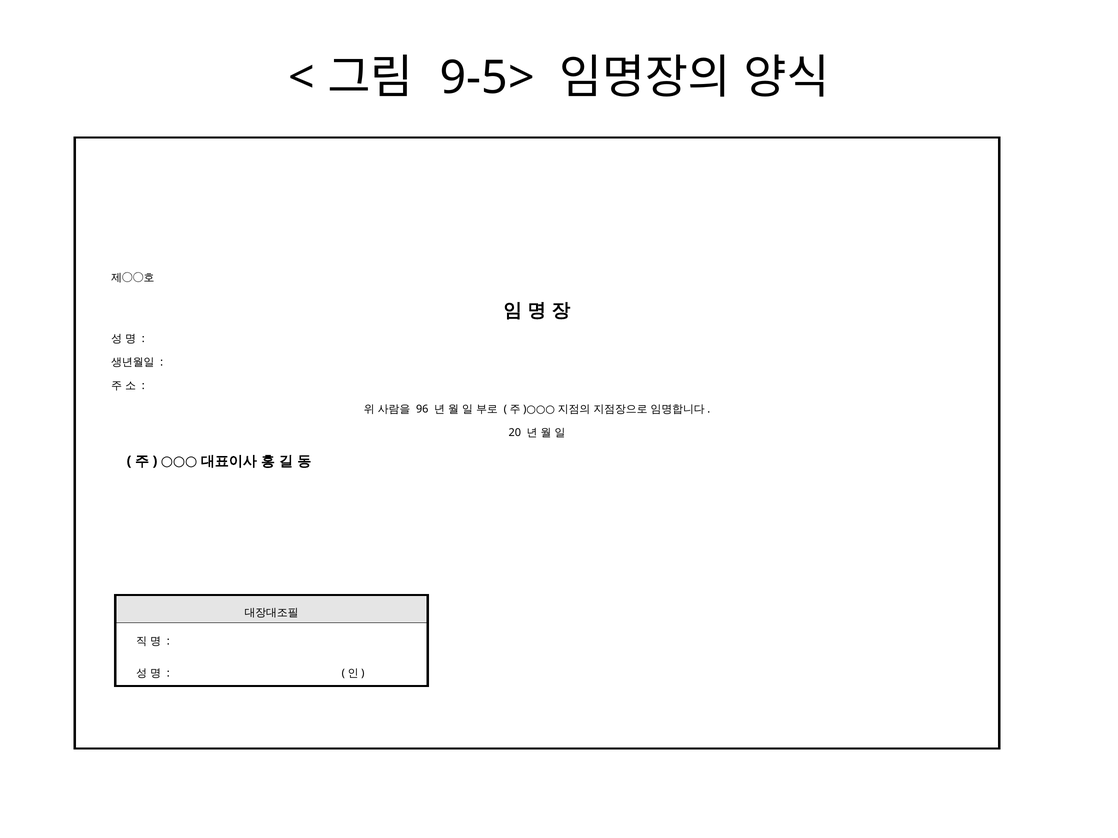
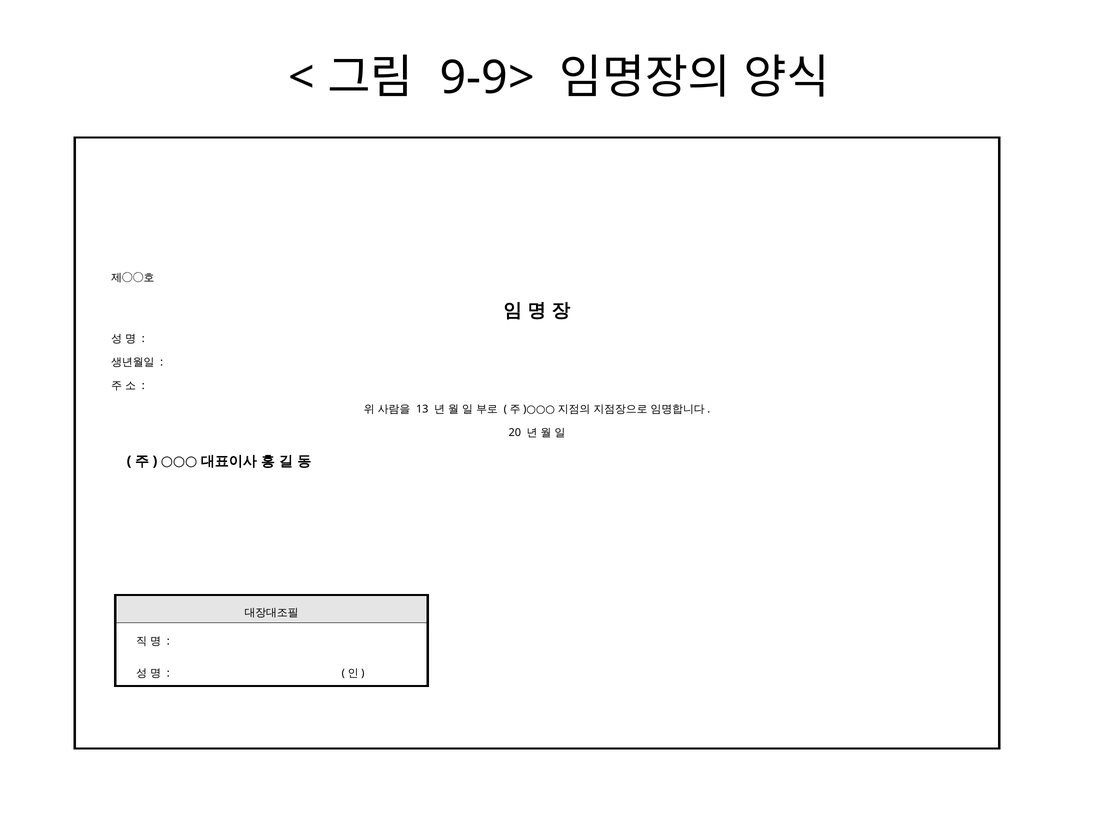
9-5>: 9-5> -> 9-9> (487, 78)
96: 96 -> 13 (422, 409)
